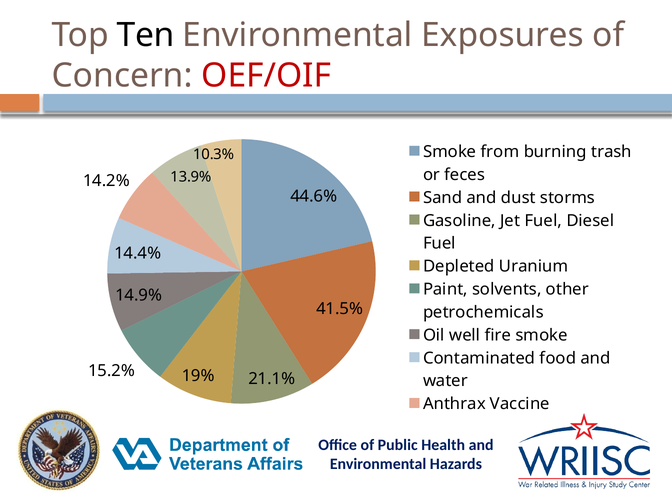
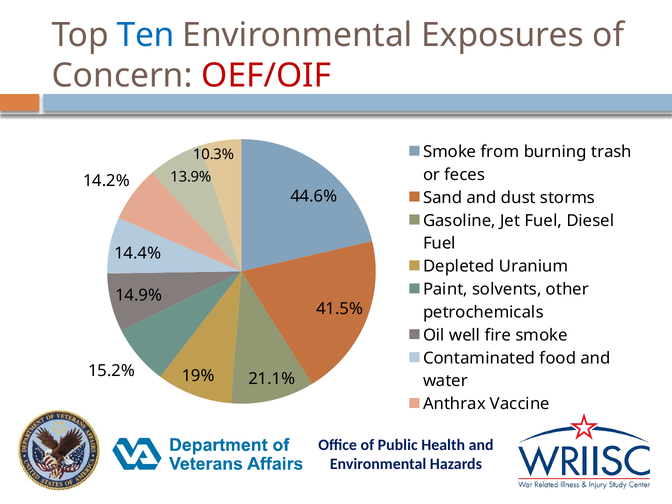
Ten colour: black -> blue (146, 35)
